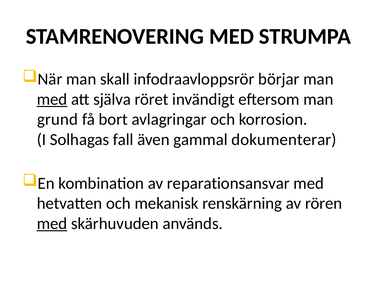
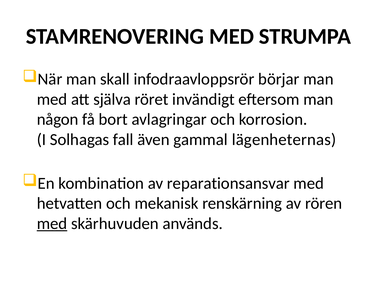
med underline: present -> none (52, 99)
grund: grund -> någon (58, 119)
dokumenterar: dokumenterar -> lägenheternas (284, 139)
